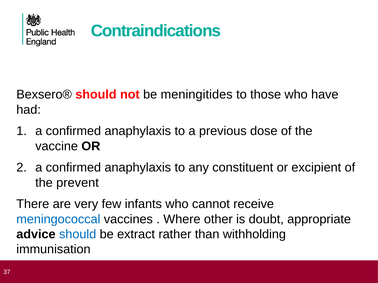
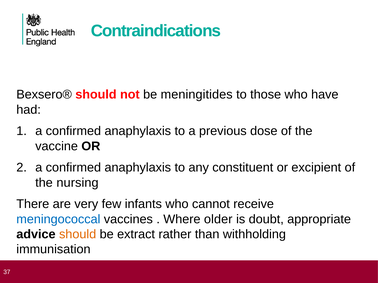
prevent: prevent -> nursing (78, 183)
other: other -> older (218, 219)
should colour: blue -> orange (78, 235)
